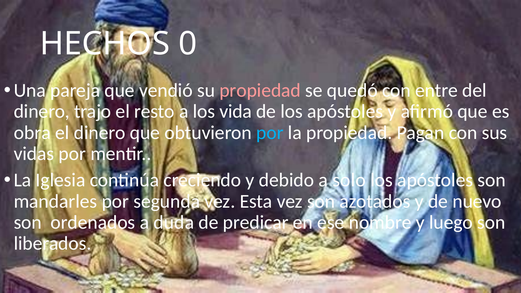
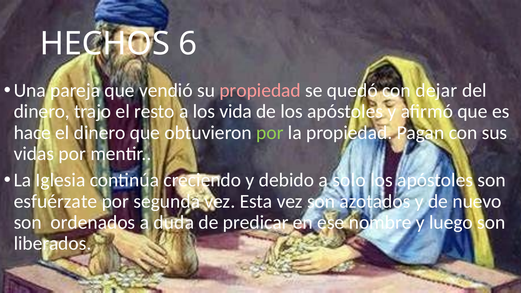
0: 0 -> 6 (188, 44)
entre: entre -> dejar (436, 90)
obra: obra -> hace (32, 133)
por colour: light blue -> light green (270, 133)
mandarles: mandarles -> esfuérzate (55, 201)
